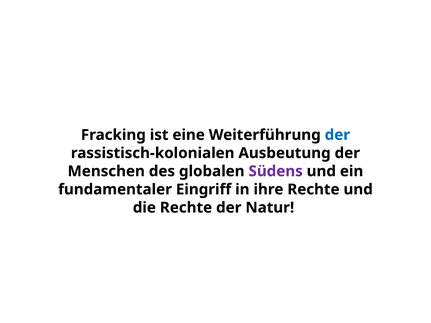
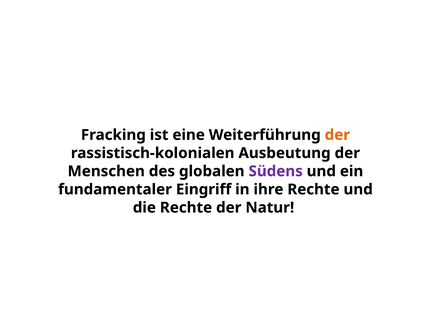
der colour: blue -> orange (337, 135)
